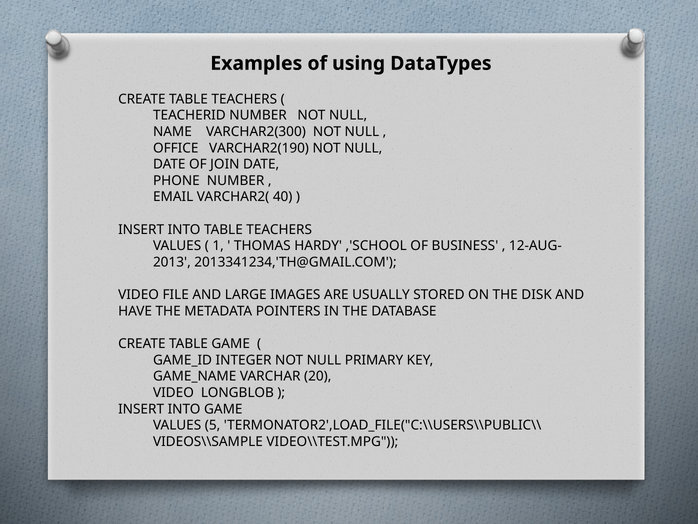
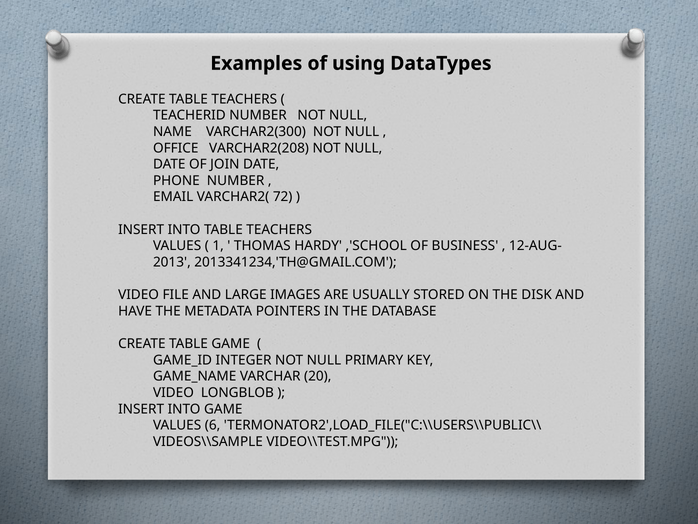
VARCHAR2(190: VARCHAR2(190 -> VARCHAR2(208 (259, 148)
40: 40 -> 72 (283, 197)
5: 5 -> 6 (213, 425)
